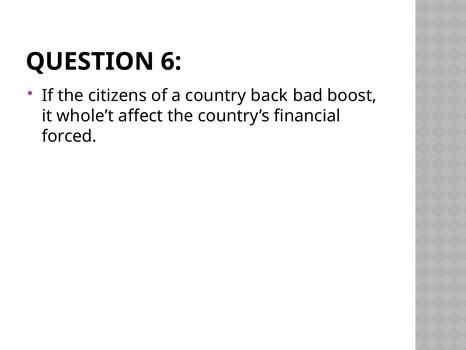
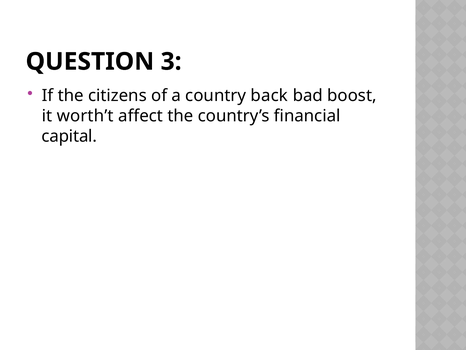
6: 6 -> 3 (171, 62)
whole’t: whole’t -> worth’t (85, 116)
forced: forced -> capital (69, 136)
